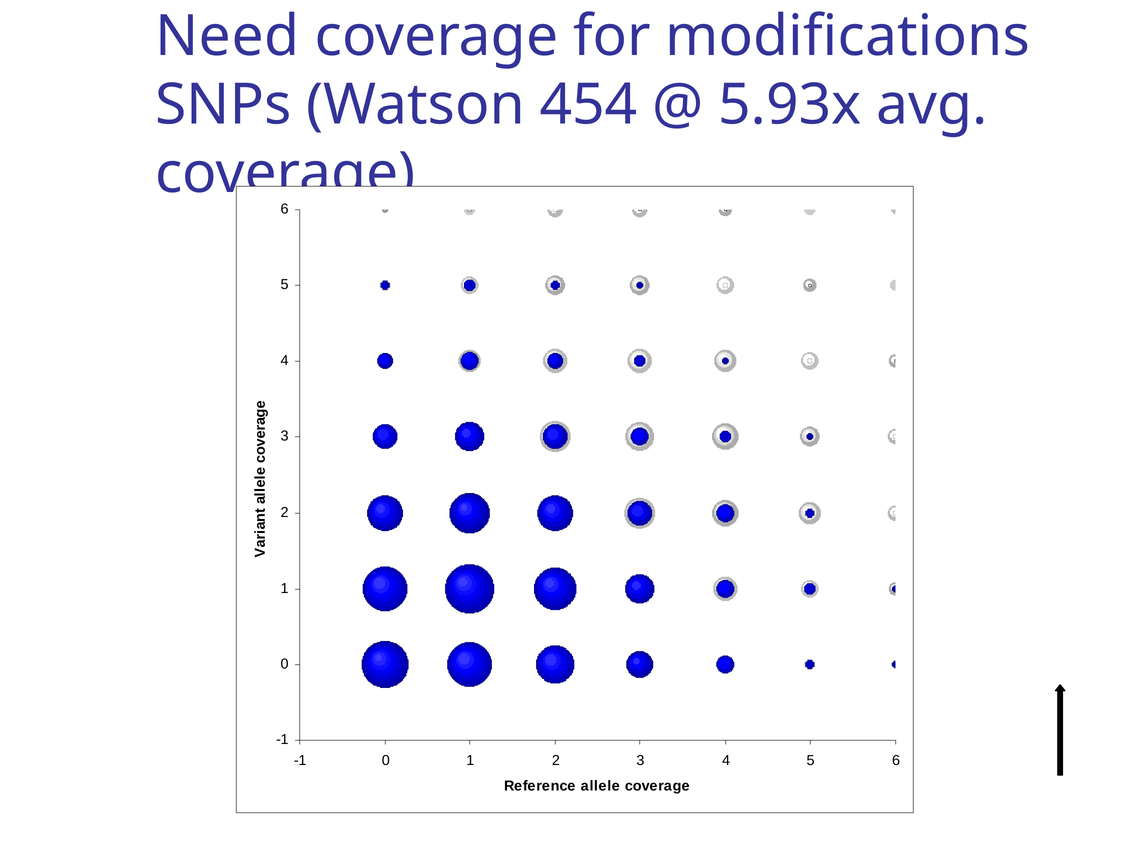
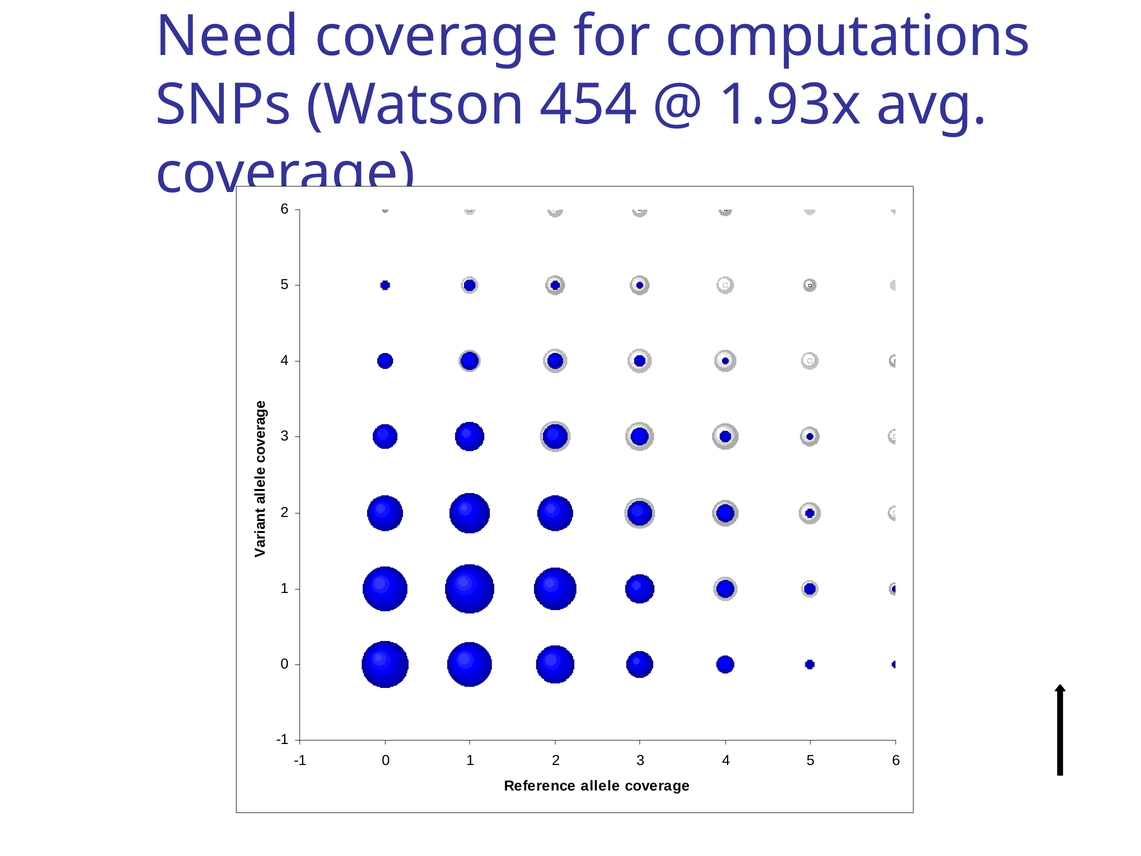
modifications: modifications -> computations (848, 36)
5.93x: 5.93x -> 1.93x (790, 105)
